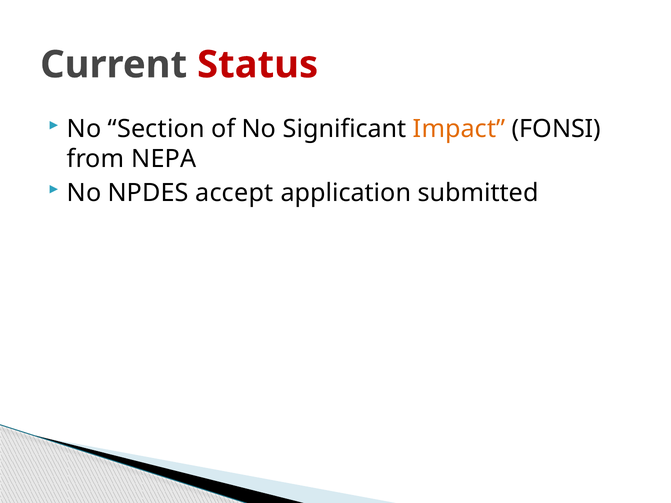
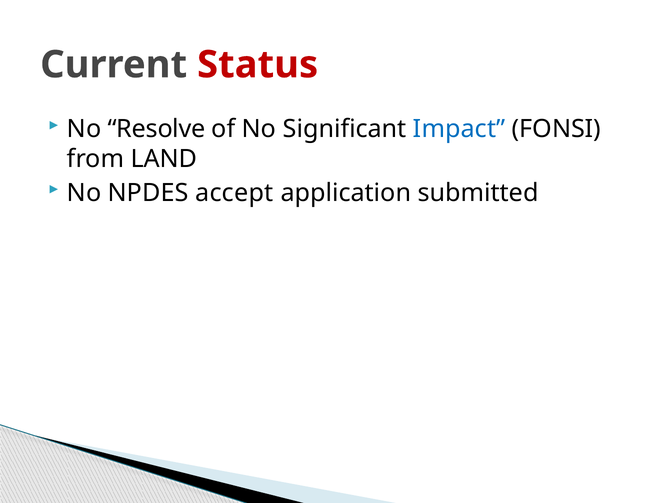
Section: Section -> Resolve (157, 129)
Impact colour: orange -> blue (459, 129)
NEPA: NEPA -> LAND (164, 159)
